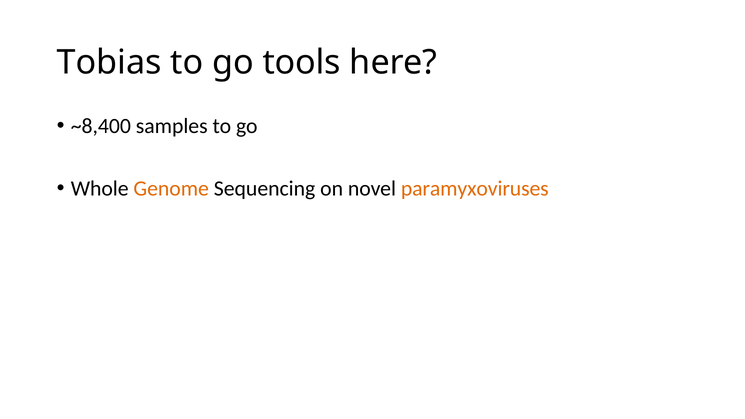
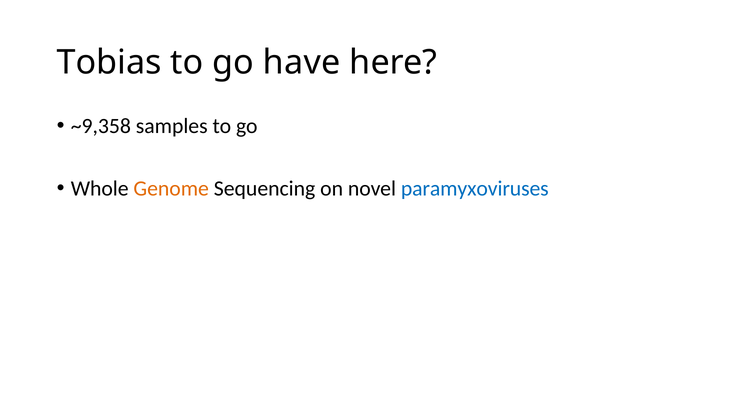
tools: tools -> have (302, 63)
~8,400: ~8,400 -> ~9,358 (101, 126)
paramyxoviruses colour: orange -> blue (475, 188)
